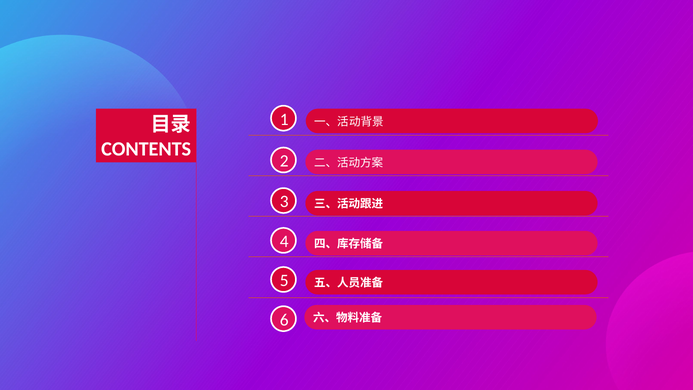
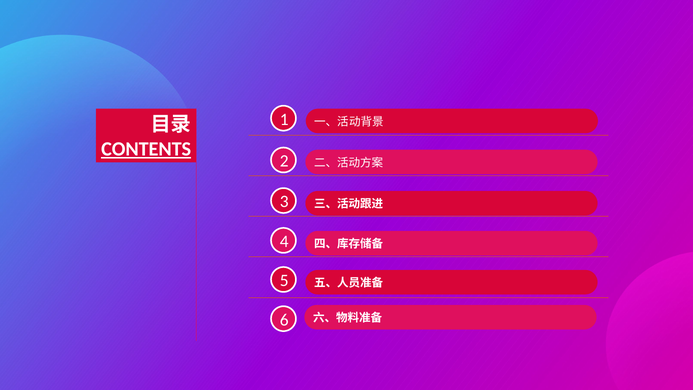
CONTENTS underline: none -> present (146, 149)
